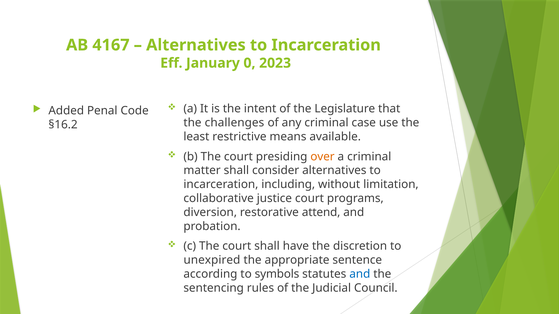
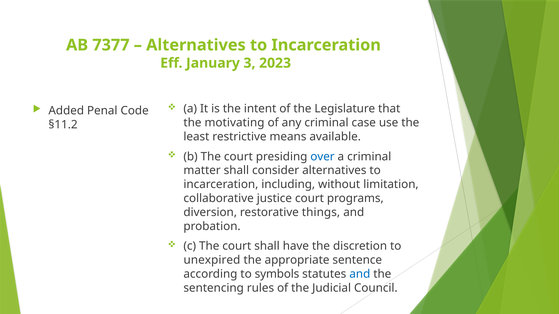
4167: 4167 -> 7377 (111, 45)
0: 0 -> 3 (249, 63)
challenges: challenges -> motivating (235, 123)
§16.2: §16.2 -> §11.2 (63, 125)
over colour: orange -> blue (323, 157)
attend: attend -> things (321, 213)
